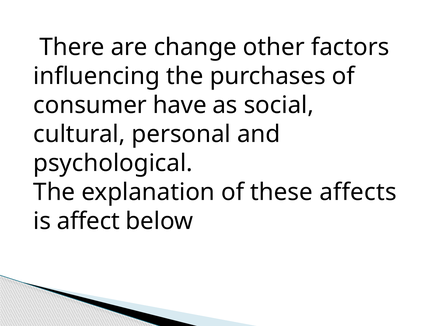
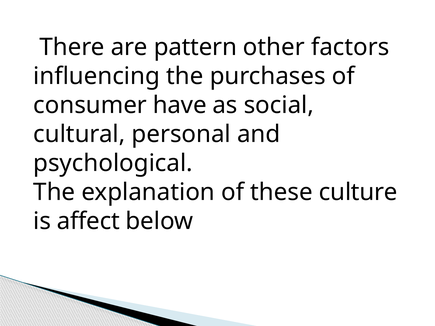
change: change -> pattern (195, 47)
affects: affects -> culture (358, 192)
